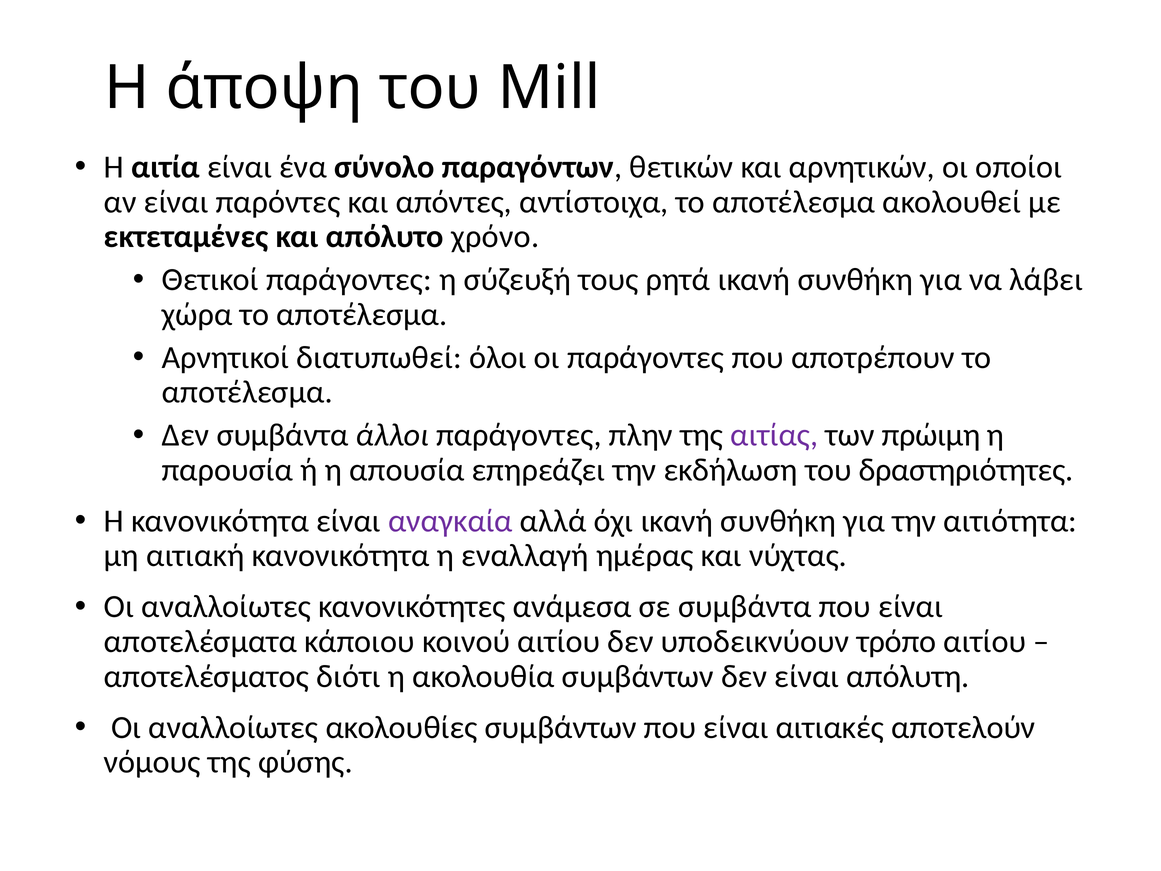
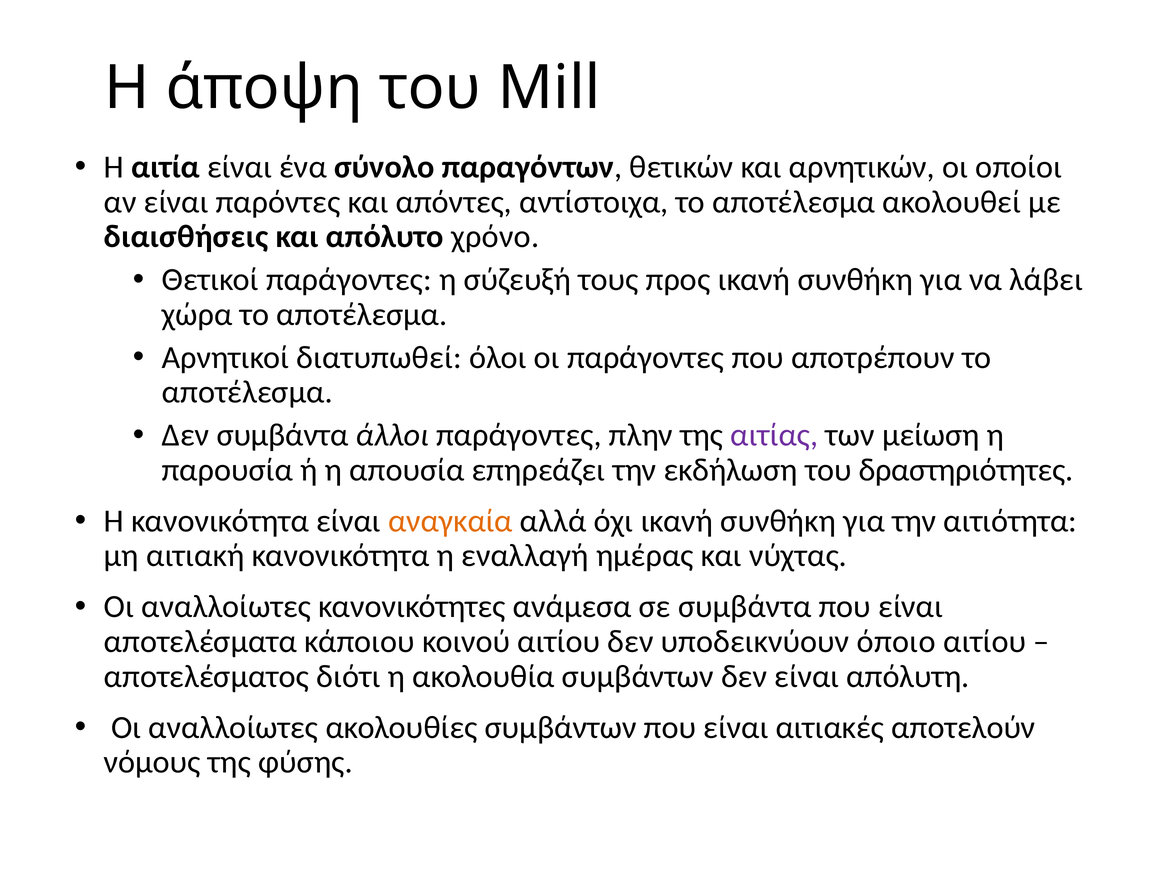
εκτεταμένες: εκτεταμένες -> διαισθήσεις (186, 237)
ρητά: ρητά -> προς (678, 280)
πρώιμη: πρώιμη -> μείωση (931, 435)
αναγκαία colour: purple -> orange (450, 521)
τρόπο: τρόπο -> όποιο (896, 641)
